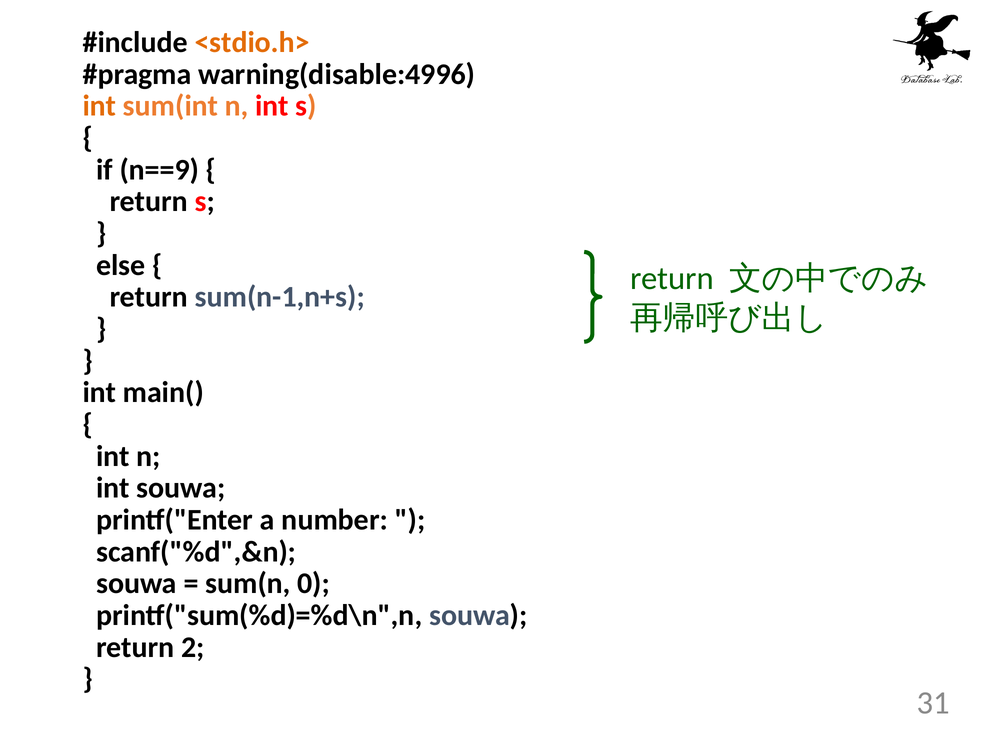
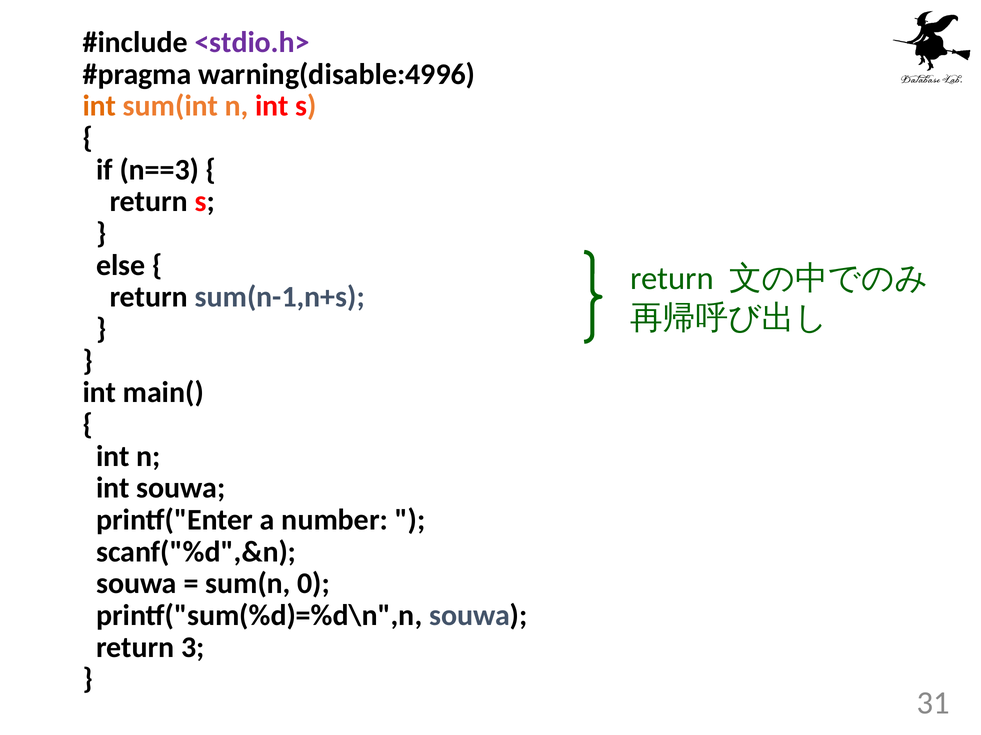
<stdio.h> colour: orange -> purple (252, 42)
n==9: n==9 -> n==3 (159, 170)
2: 2 -> 3 (193, 648)
